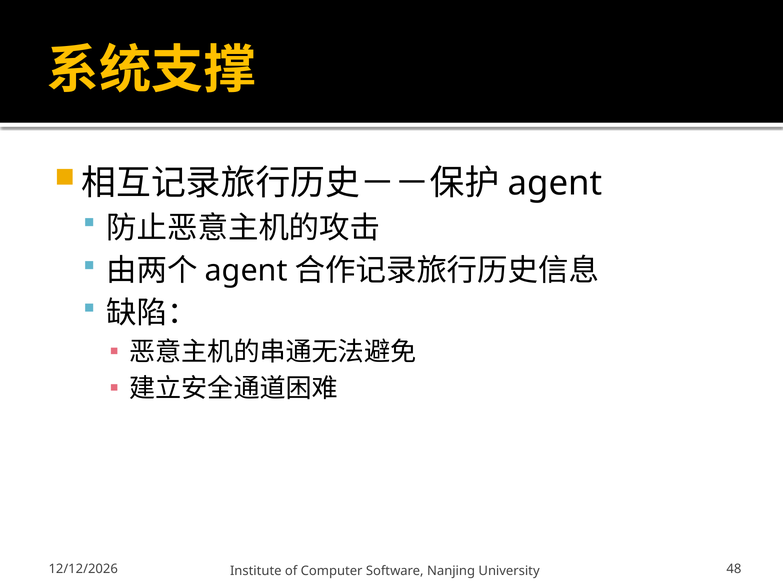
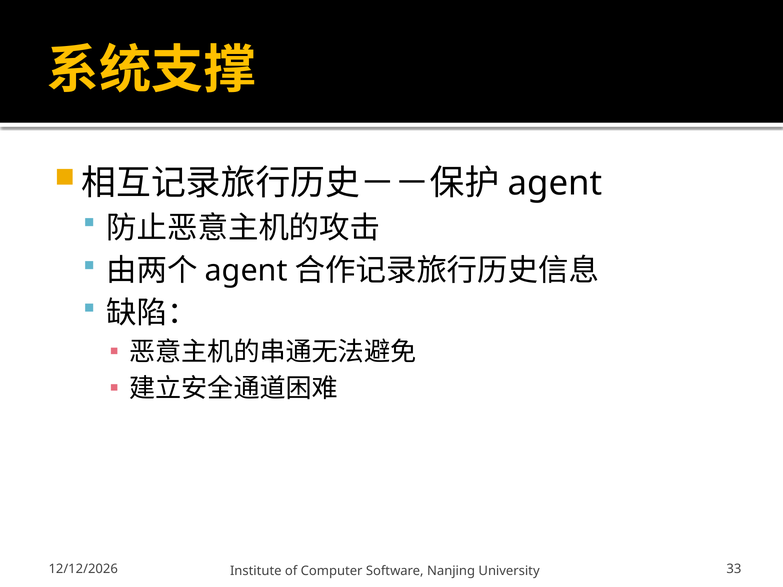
48: 48 -> 33 (734, 569)
